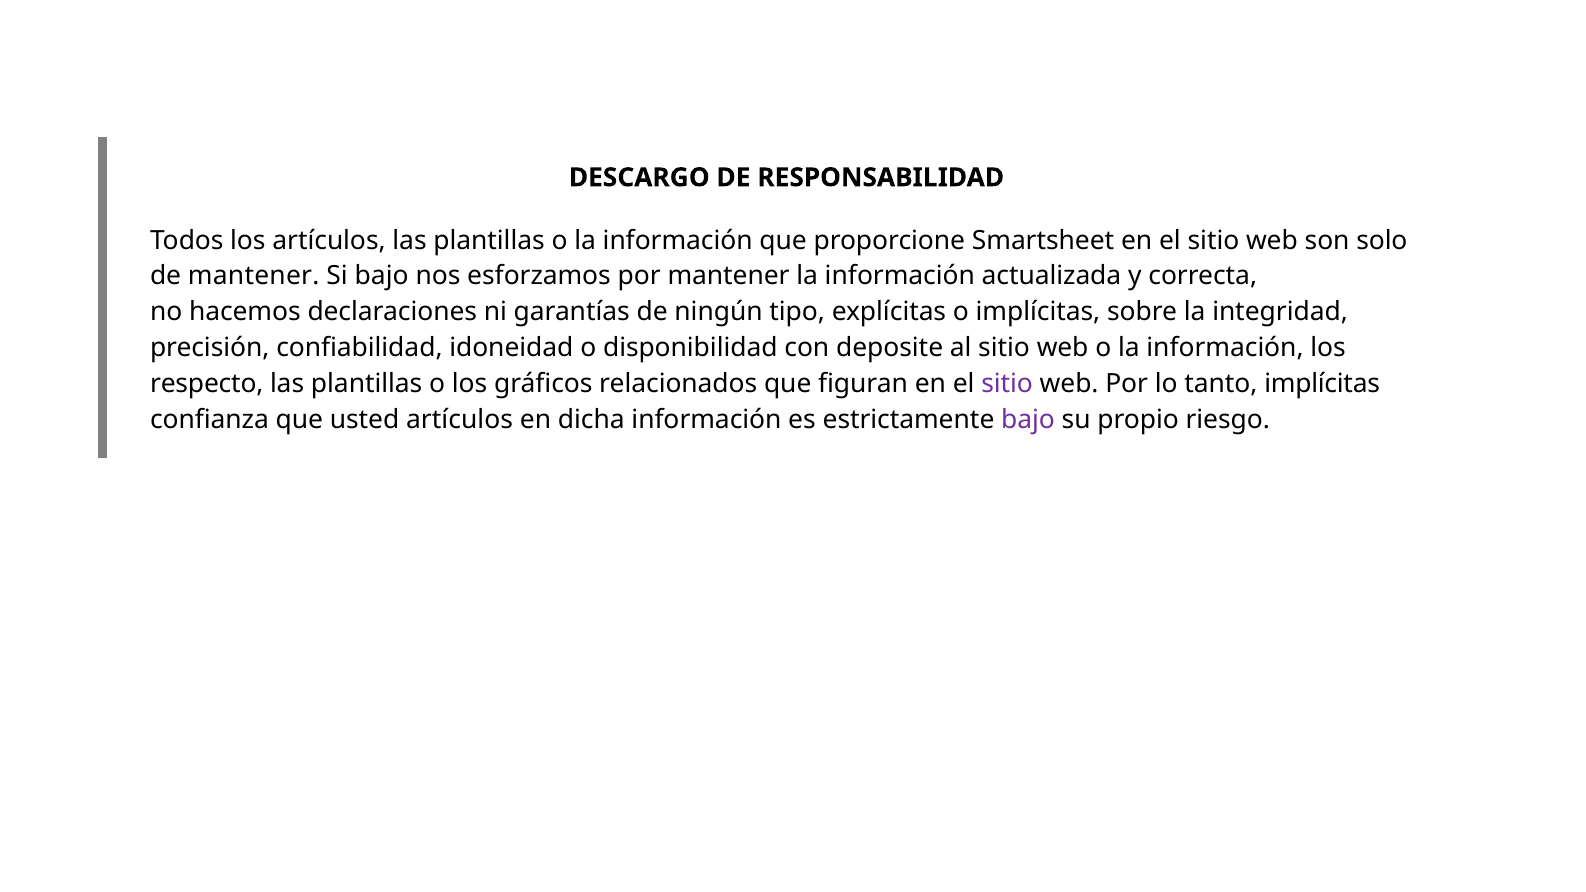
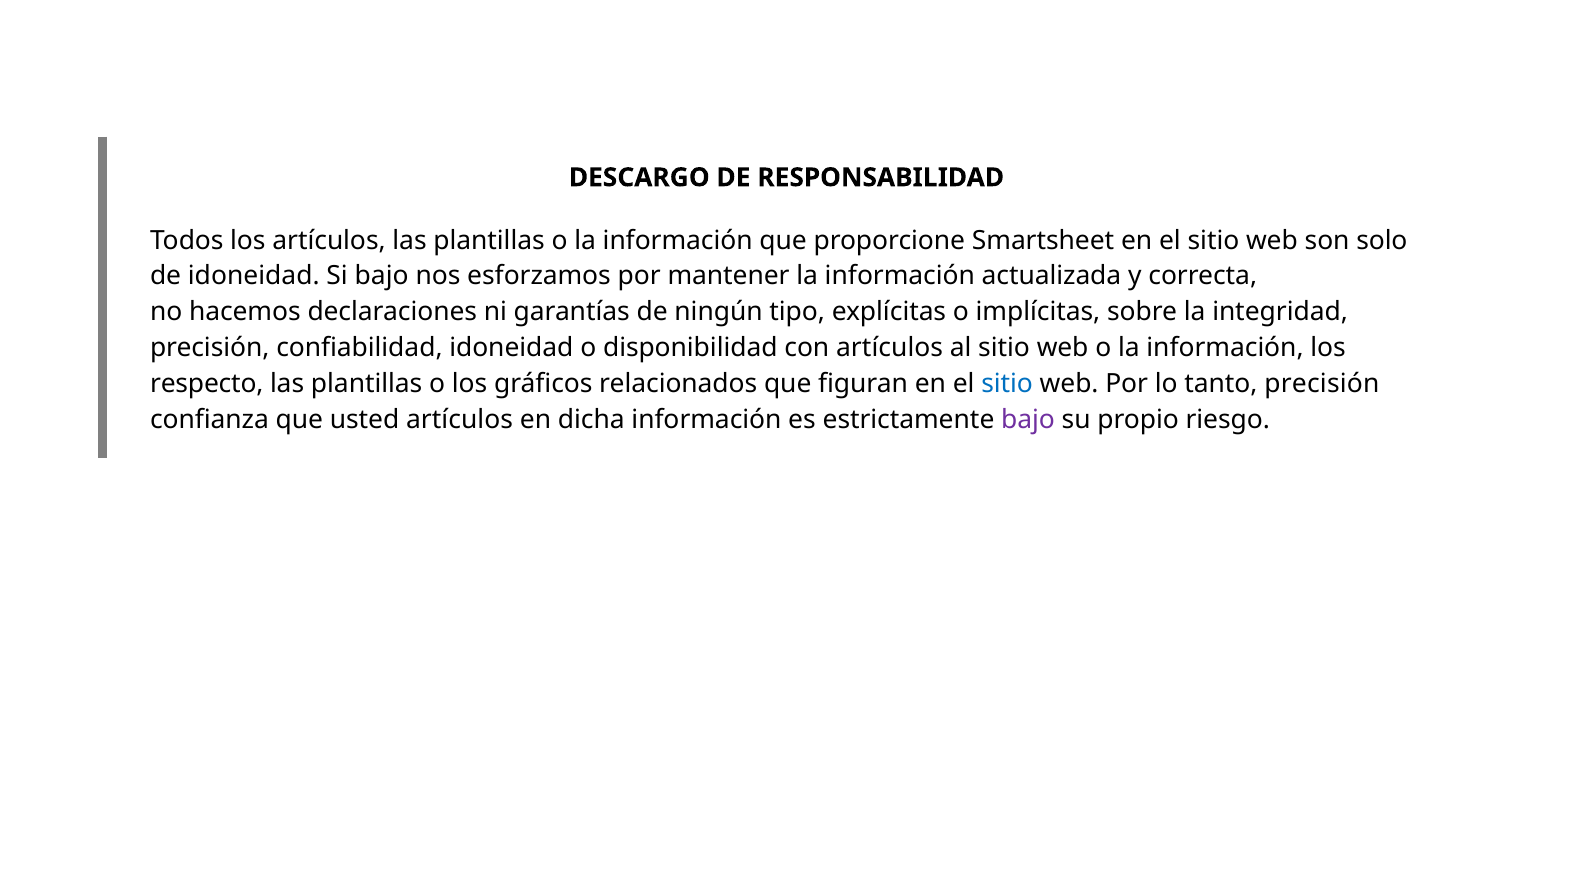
de mantener: mantener -> idoneidad (254, 276)
con deposite: deposite -> artículos (890, 348)
sitio colour: purple -> blue (1007, 384)
tanto implícitas: implícitas -> precisión (1322, 384)
